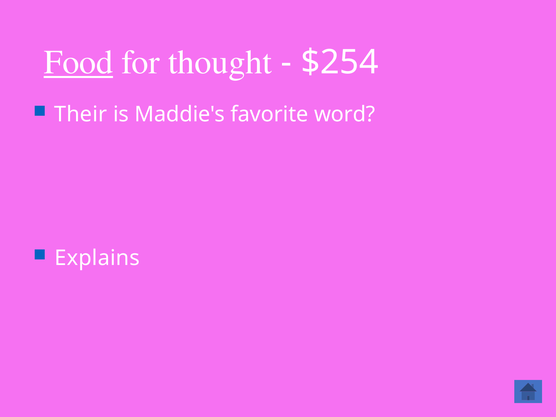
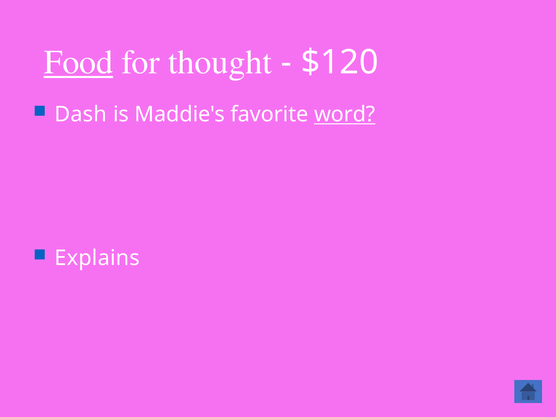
$254: $254 -> $120 (340, 62)
Their: Their -> Dash (81, 115)
word underline: none -> present (345, 115)
